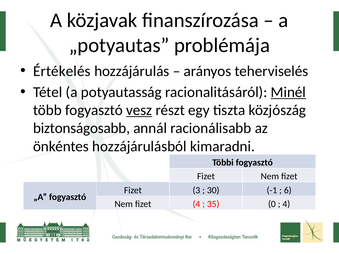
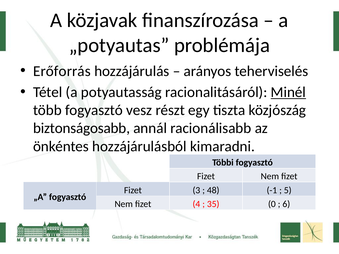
Értékelés: Értékelés -> Erőforrás (62, 71)
vesz underline: present -> none (139, 110)
30: 30 -> 48 (213, 190)
6: 6 -> 5 (288, 190)
4: 4 -> 6 (286, 204)
